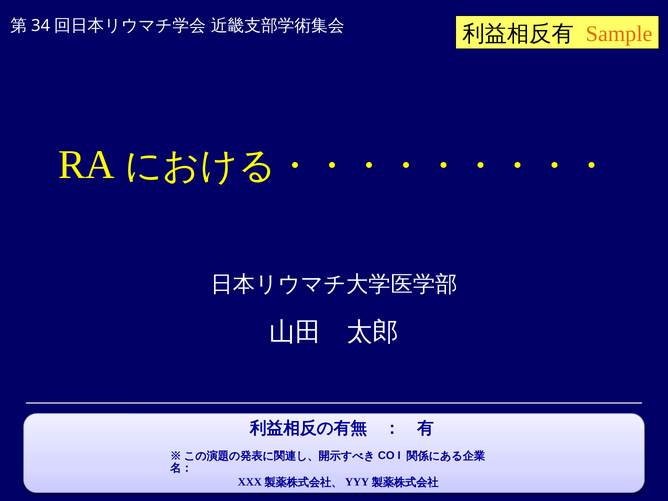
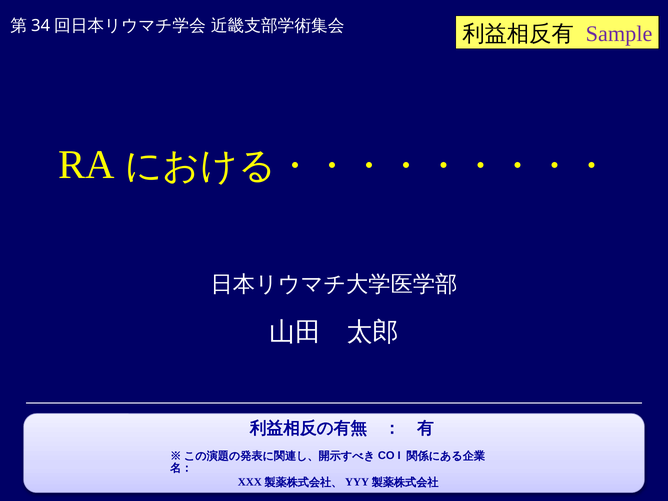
Sample colour: orange -> purple (619, 34)
